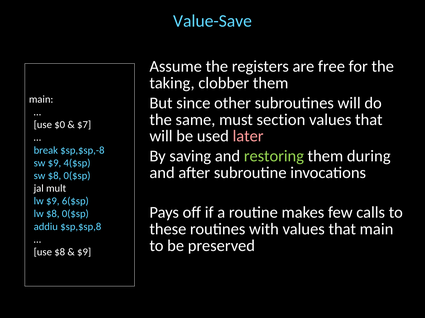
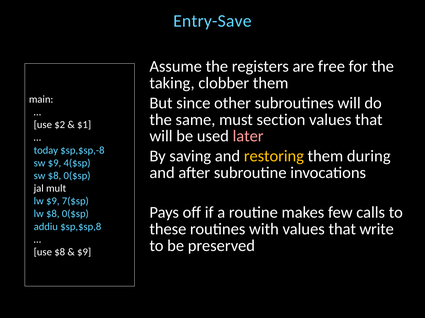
Value-Save: Value-Save -> Entry-Save (212, 21)
$0: $0 -> $2 (60, 125)
$7: $7 -> $1 (84, 125)
break: break -> today (46, 151)
restoring colour: light green -> yellow (274, 156)
6($sp: 6($sp -> 7($sp (75, 202)
that main: main -> write (377, 230)
